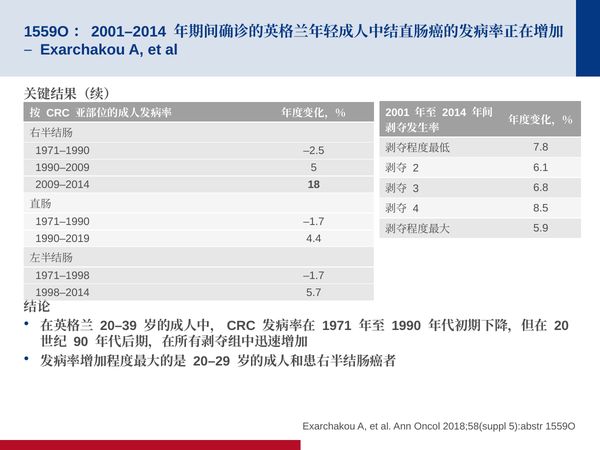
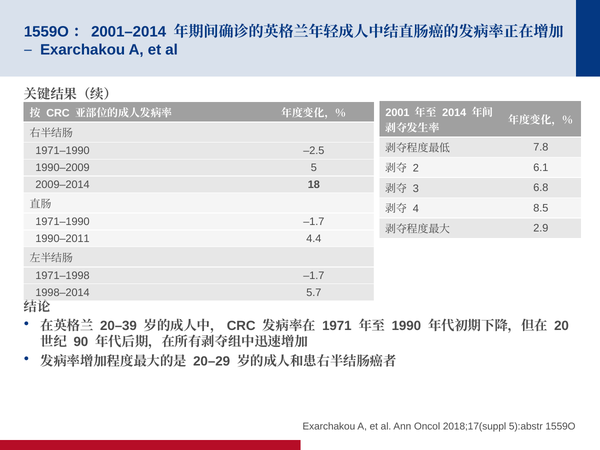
5.9: 5.9 -> 2.9 (541, 228)
1990–2019: 1990–2019 -> 1990–2011 (63, 239)
2018;58(suppl: 2018;58(suppl -> 2018;17(suppl (475, 427)
